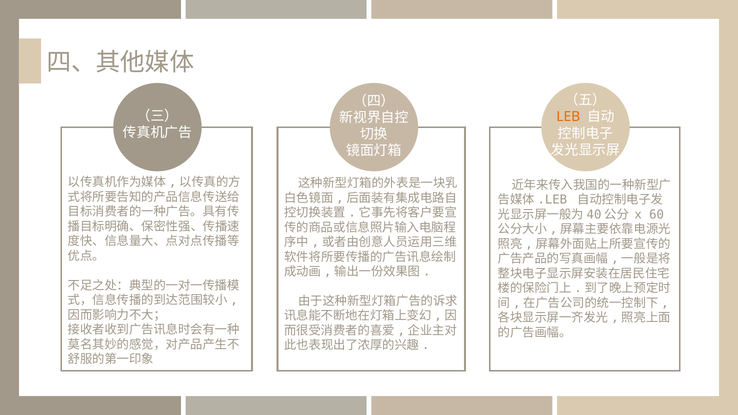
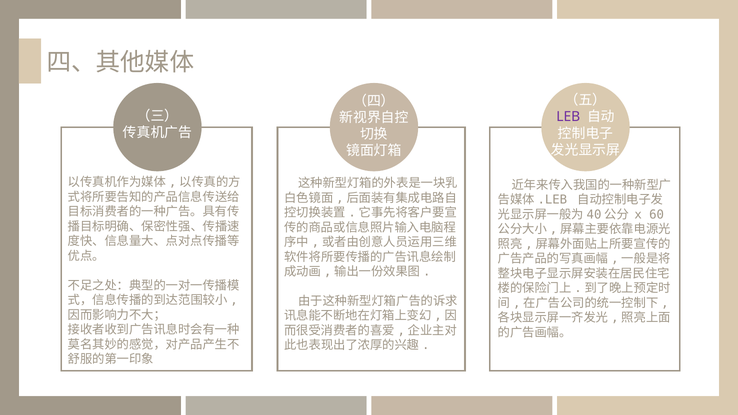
LEB colour: orange -> purple (568, 117)
